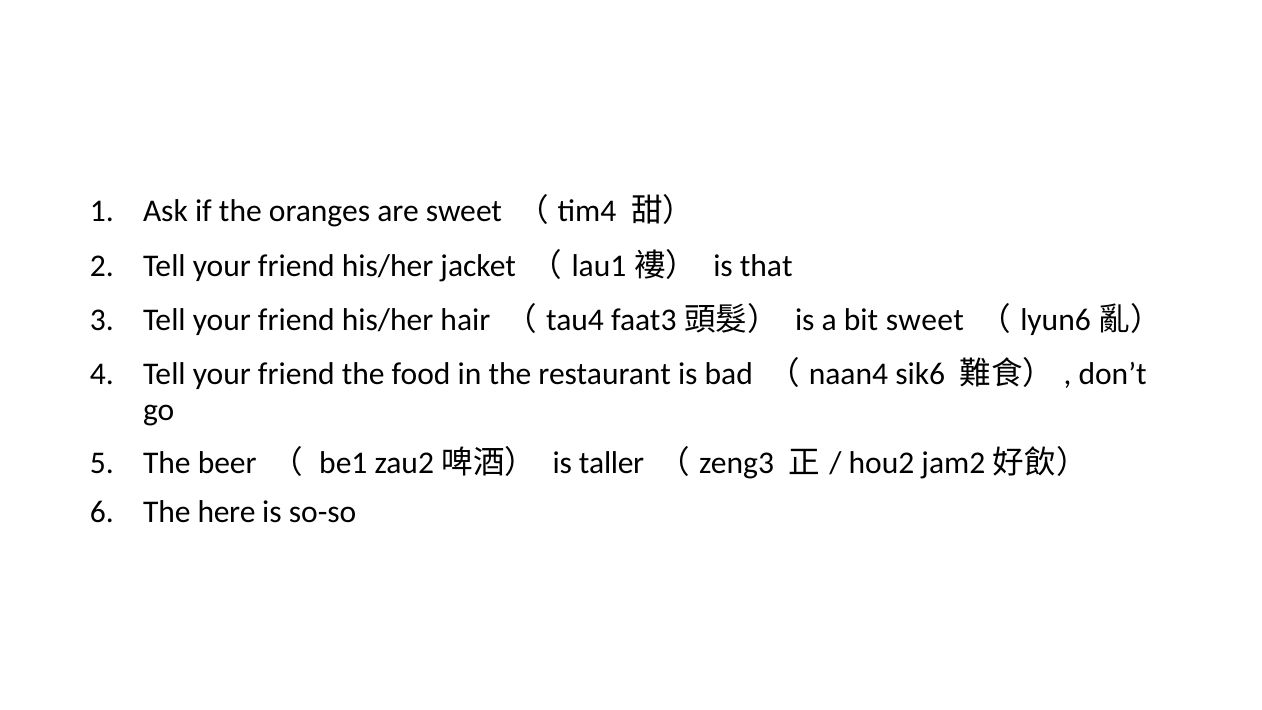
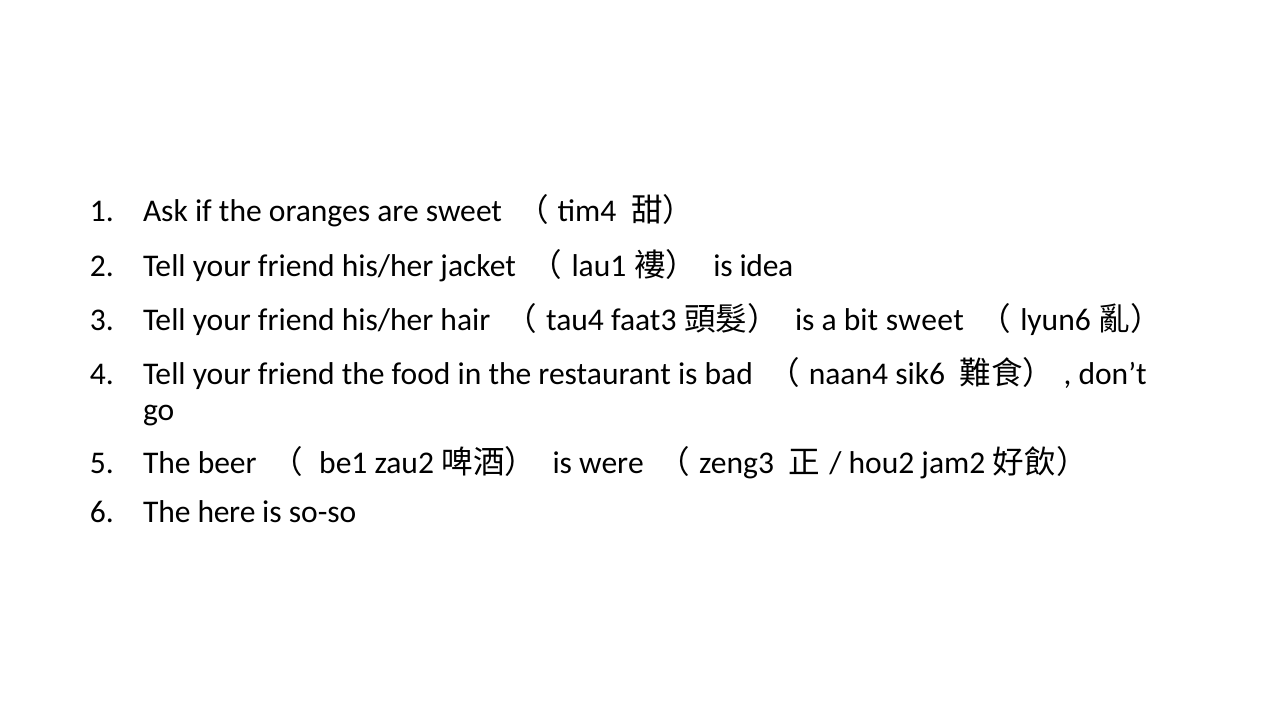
that: that -> idea (766, 266)
taller: taller -> were (611, 463)
